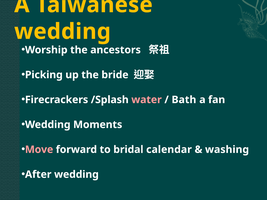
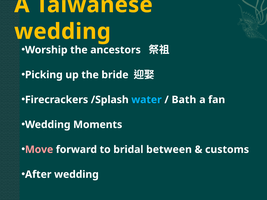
water colour: pink -> light blue (147, 100)
calendar: calendar -> between (169, 150)
washing: washing -> customs (227, 150)
